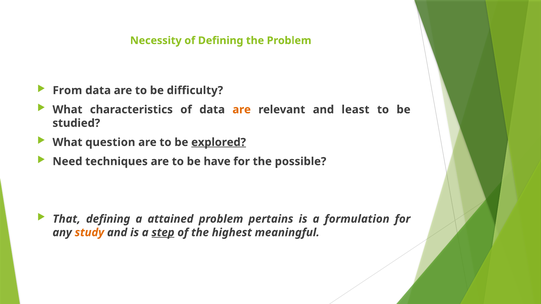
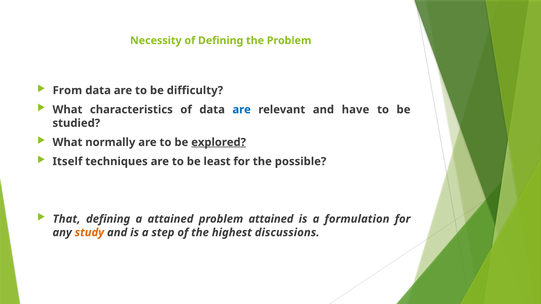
are colour: orange -> blue (242, 110)
least: least -> have (355, 110)
question: question -> normally (110, 142)
Need: Need -> Itself (67, 162)
have: have -> least (217, 162)
problem pertains: pertains -> attained (271, 219)
step underline: present -> none (163, 233)
meaningful: meaningful -> discussions (287, 233)
